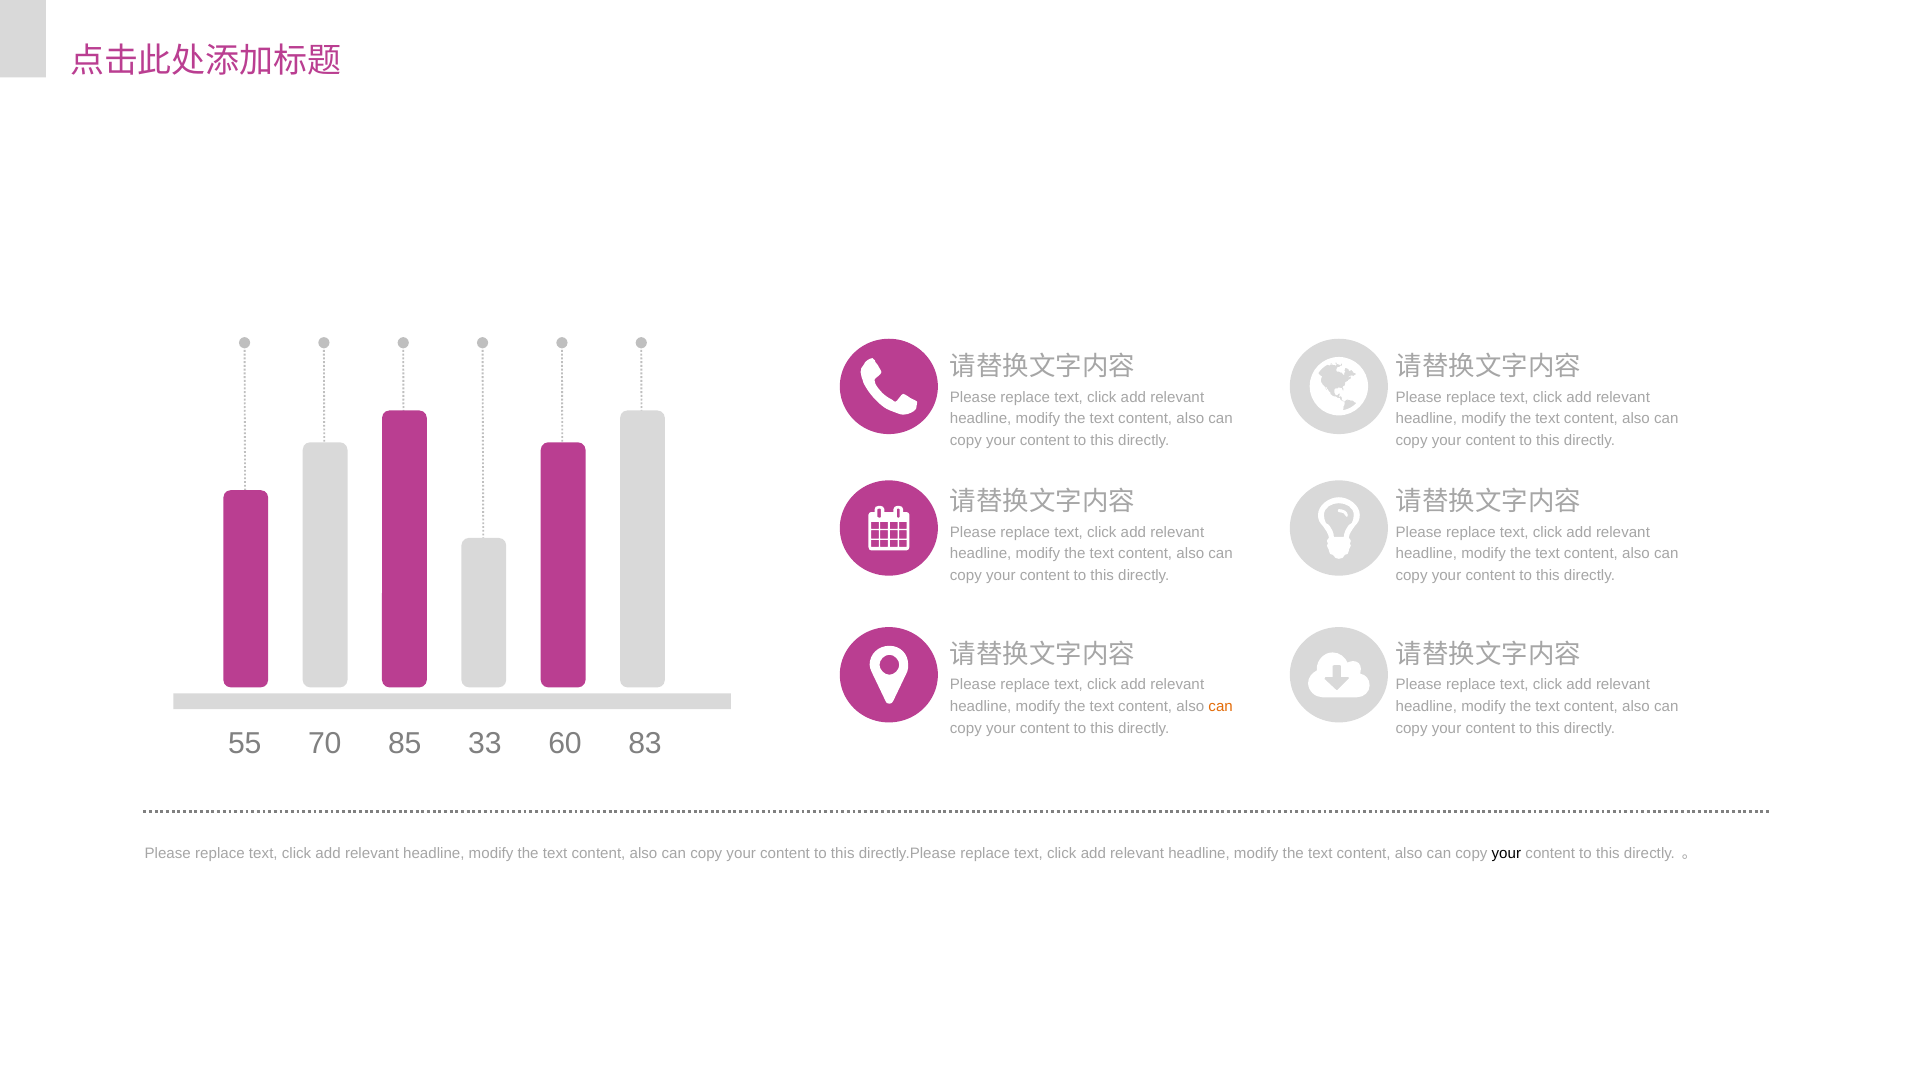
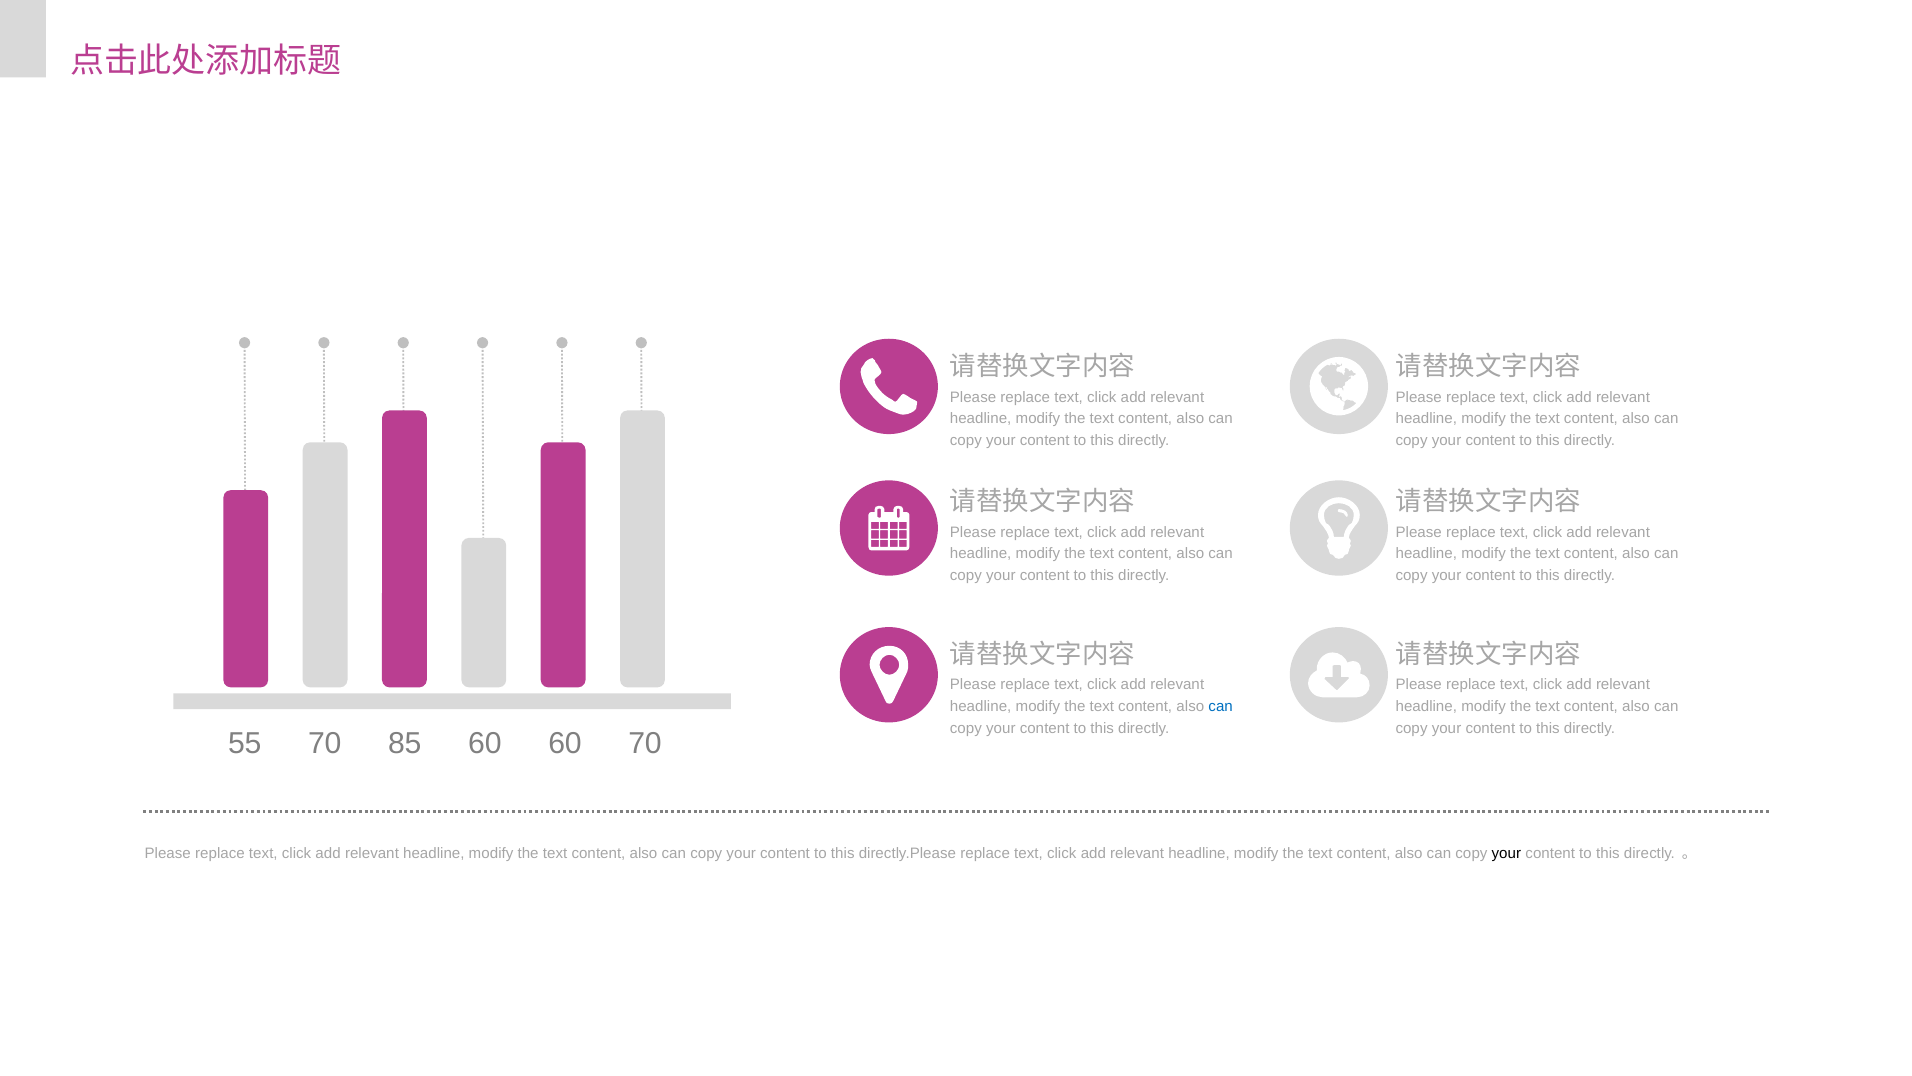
can colour: orange -> blue (1221, 706)
85 33: 33 -> 60 (485, 743)
60 83: 83 -> 70 (645, 743)
